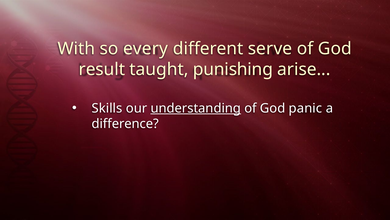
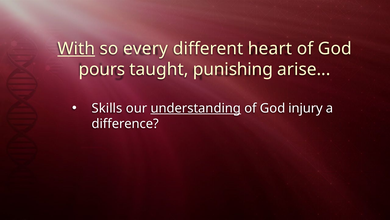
With underline: none -> present (76, 48)
serve: serve -> heart (270, 48)
result: result -> pours (102, 69)
panic: panic -> injury (306, 108)
